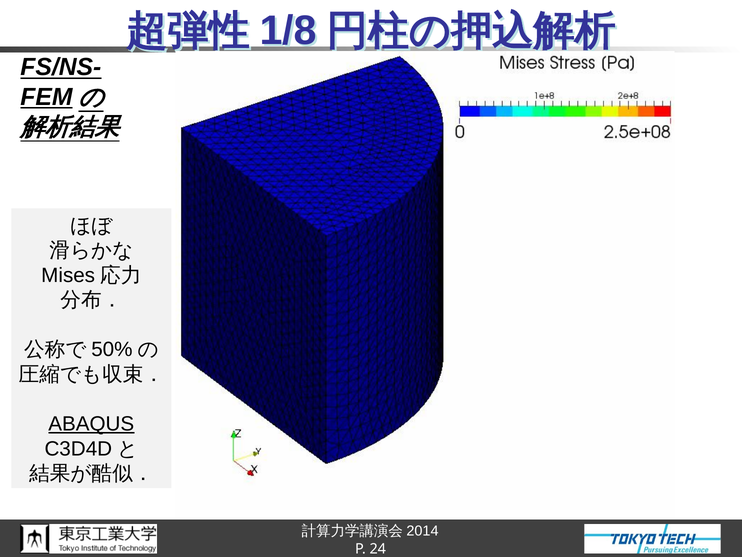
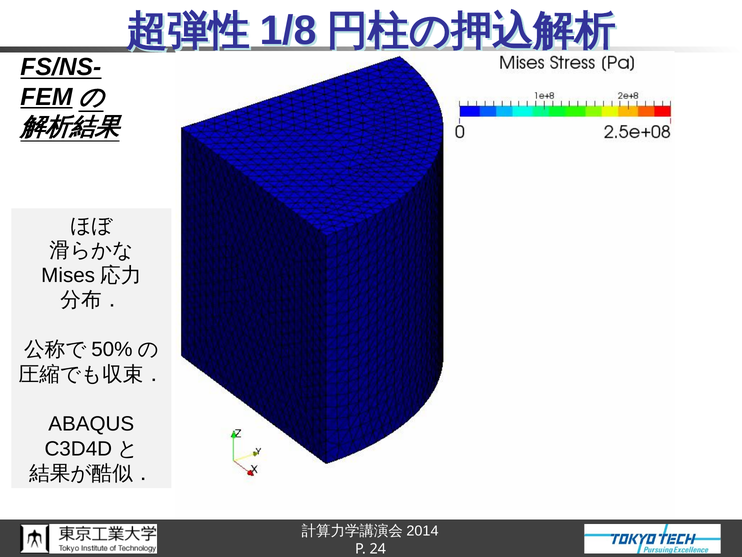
ABAQUS underline: present -> none (91, 424)
